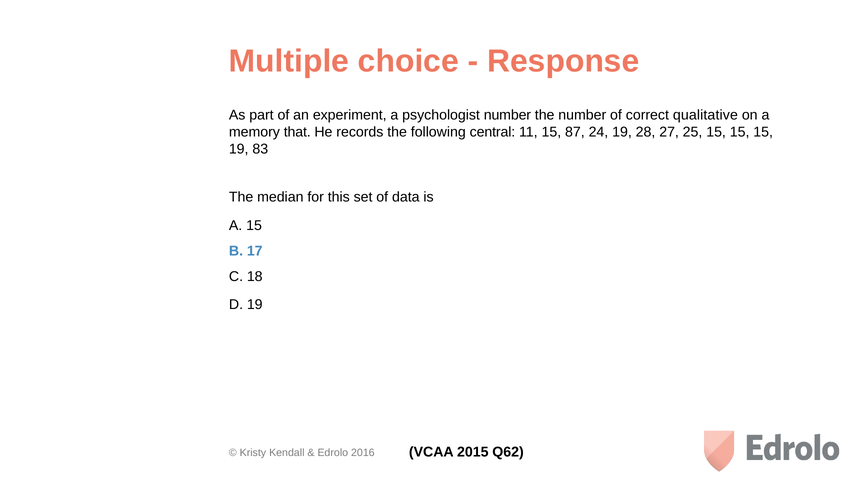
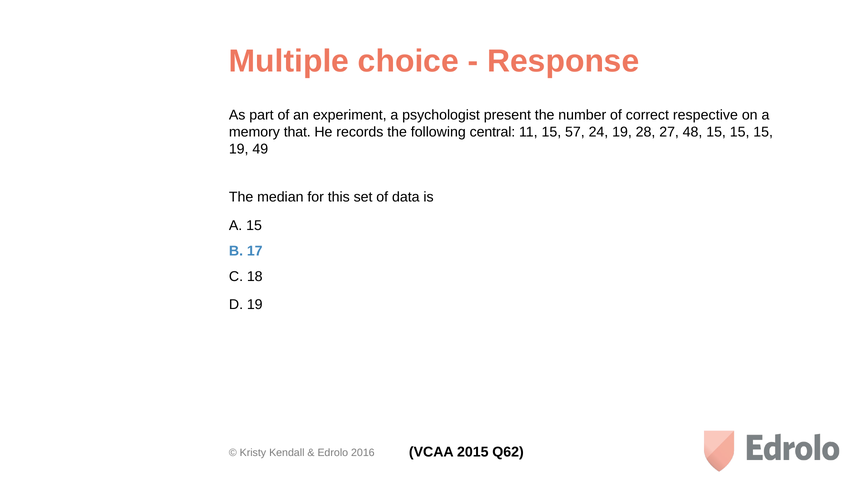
psychologist number: number -> present (507, 115)
qualitative: qualitative -> respective (705, 115)
87: 87 -> 57 (575, 132)
25: 25 -> 48 (693, 132)
83: 83 -> 49 (260, 149)
